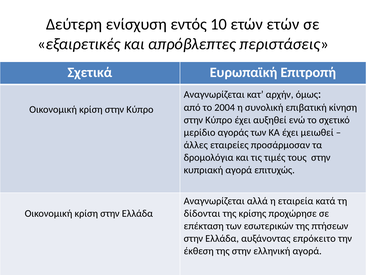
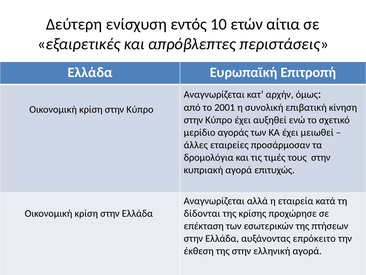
ετών ετών: ετών -> αίτια (283, 24)
Σχετικά: Σχετικά -> Ελλάδα (90, 72)
2004: 2004 -> 2001 (225, 107)
